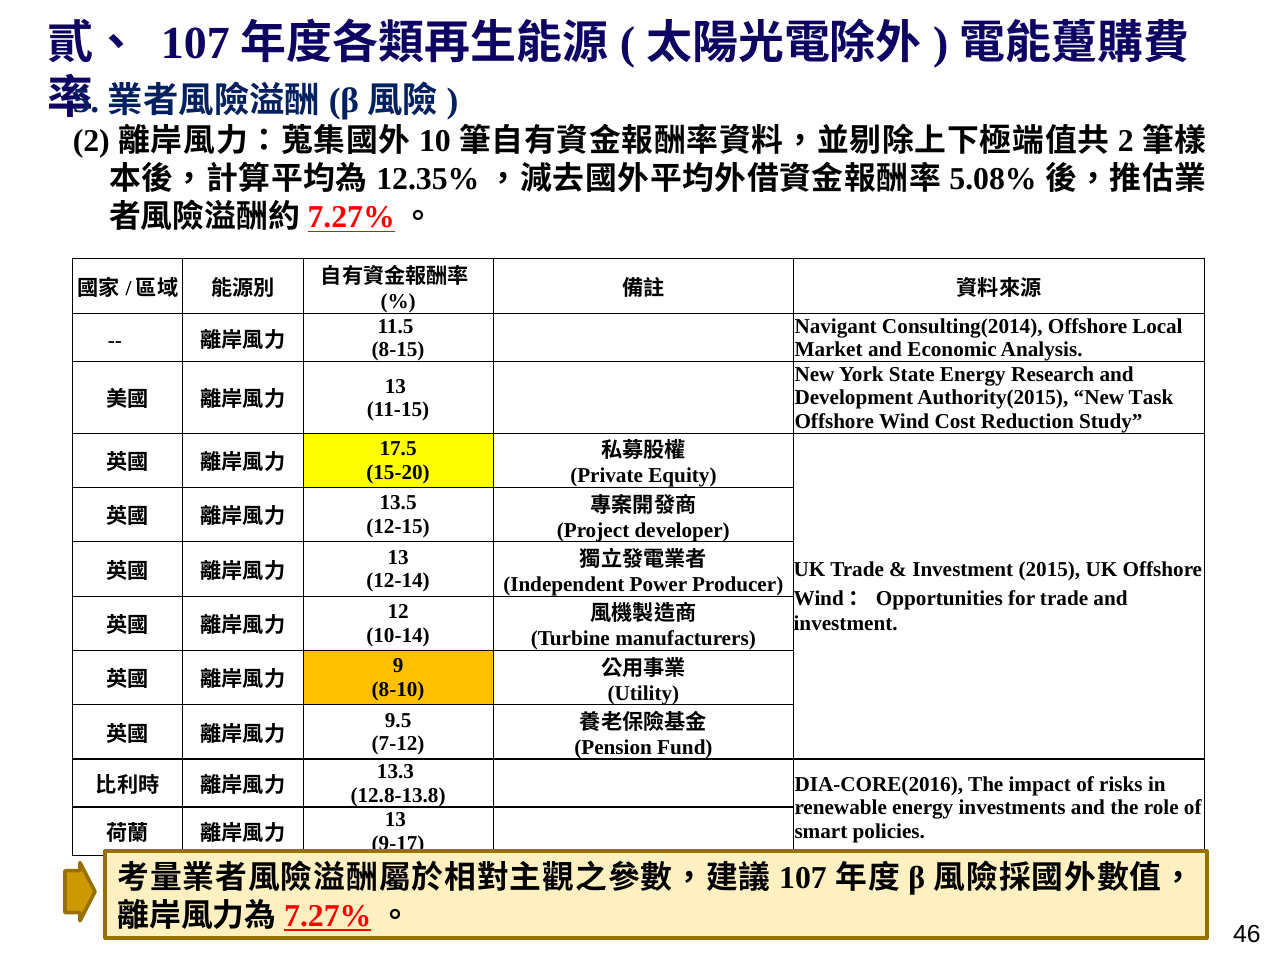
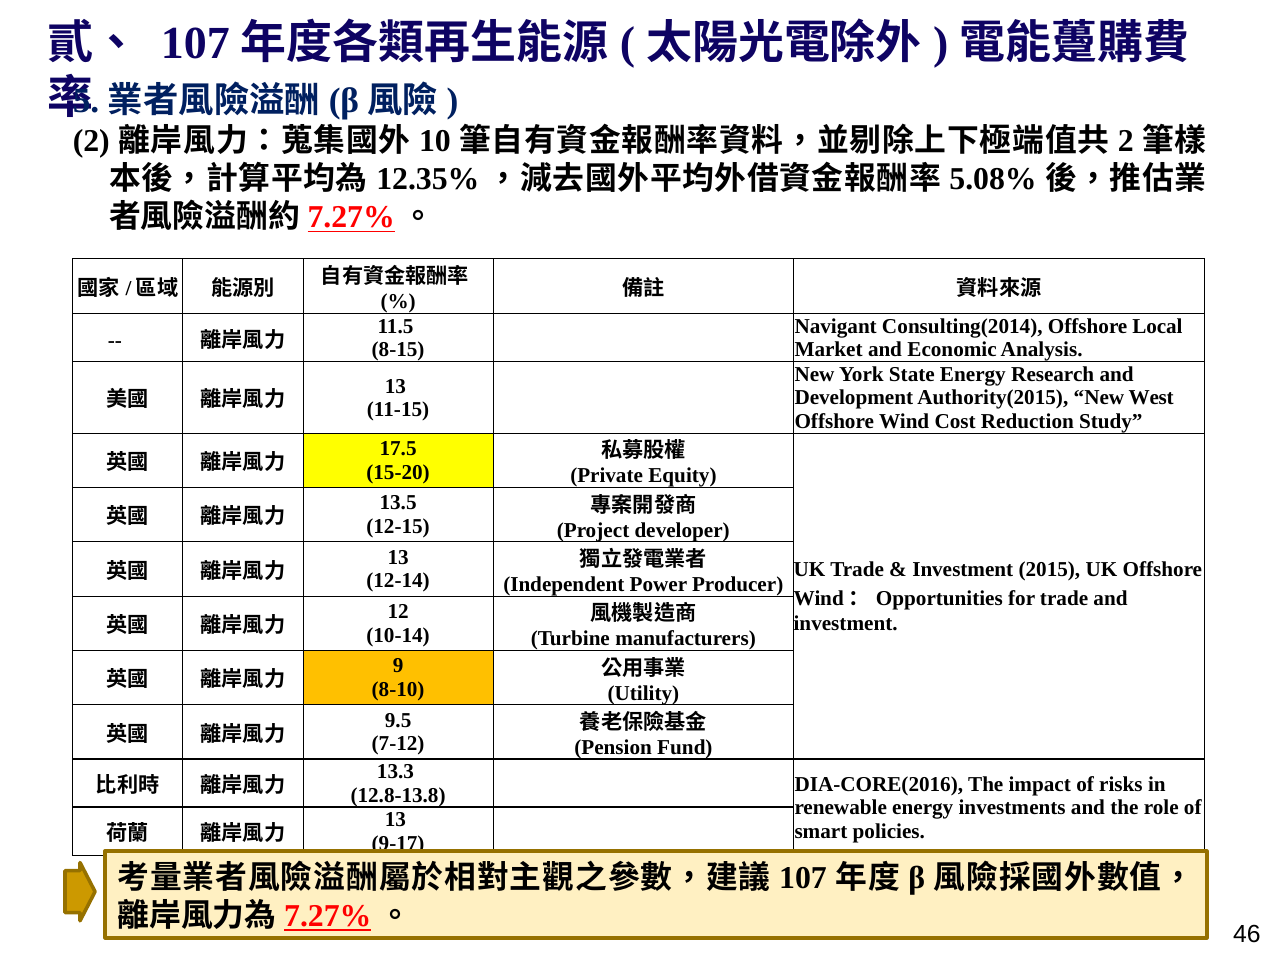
Task: Task -> West (1151, 398)
